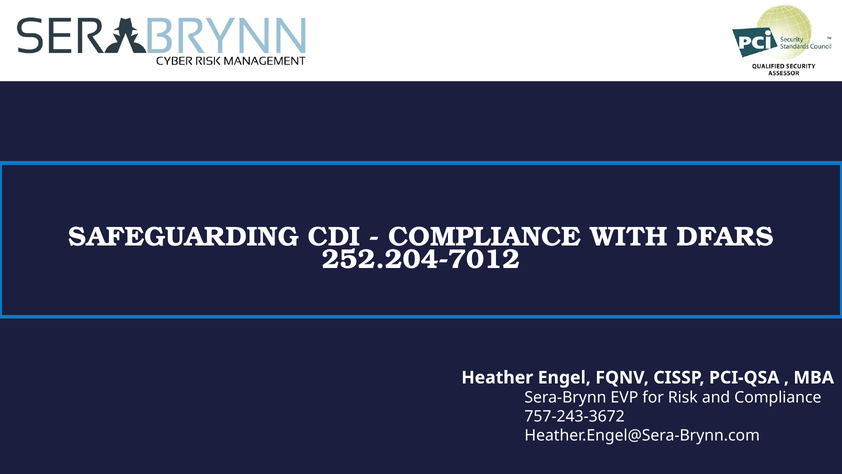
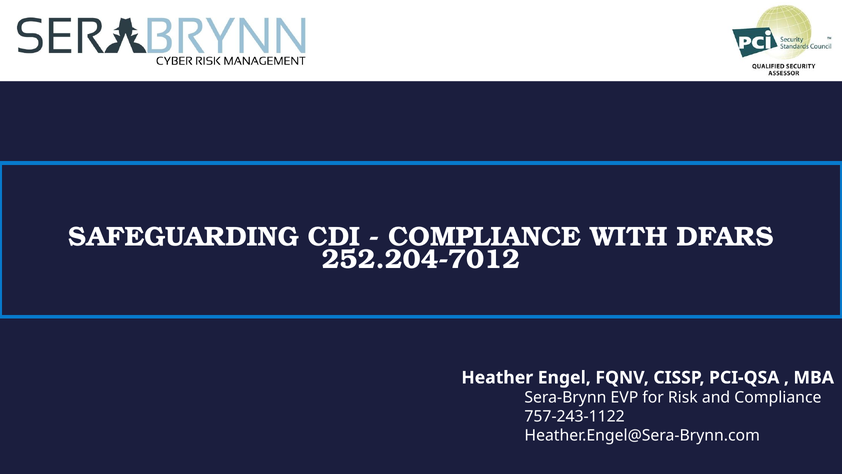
757-243-3672: 757-243-3672 -> 757-243-1122 (575, 416)
